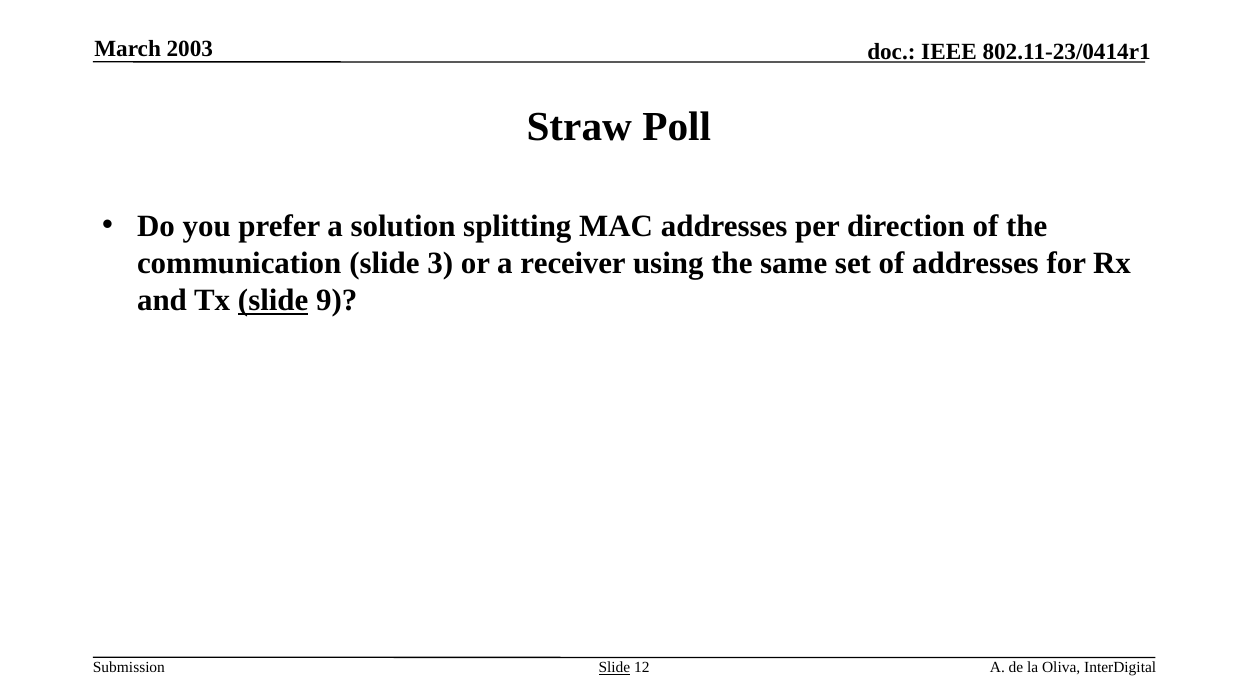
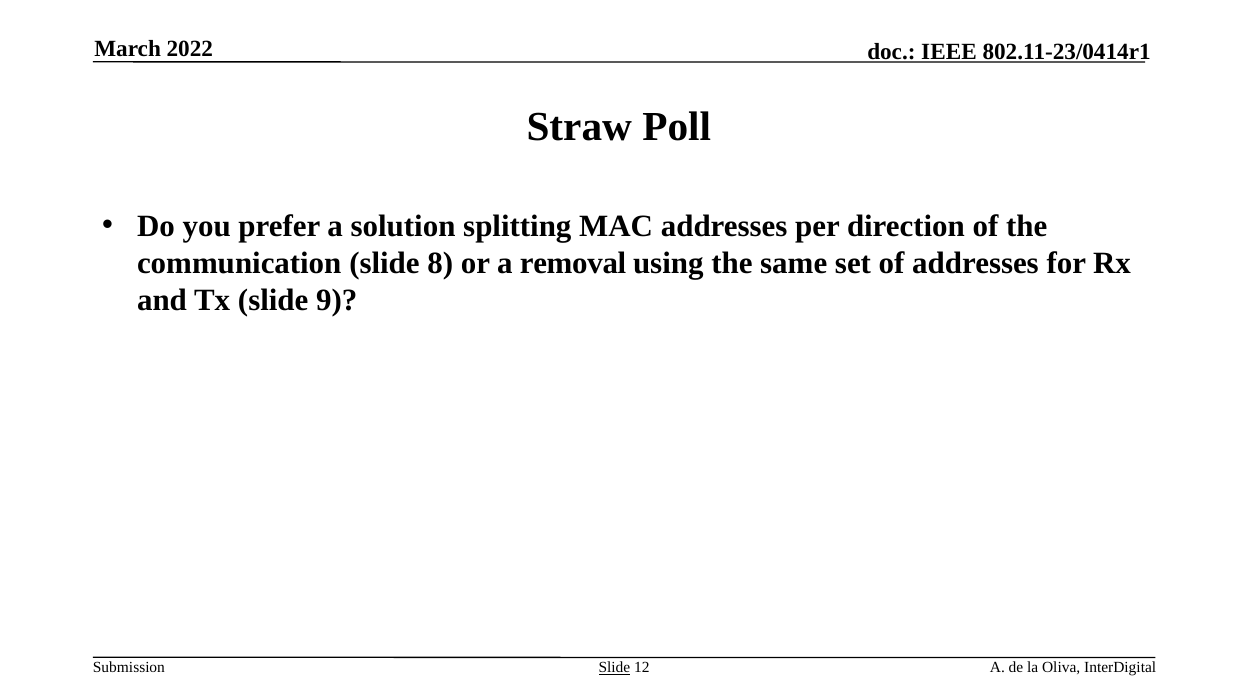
2003: 2003 -> 2022 (190, 49)
3: 3 -> 8 (440, 264)
receiver: receiver -> removal (573, 264)
slide underline: present -> none (273, 301)
